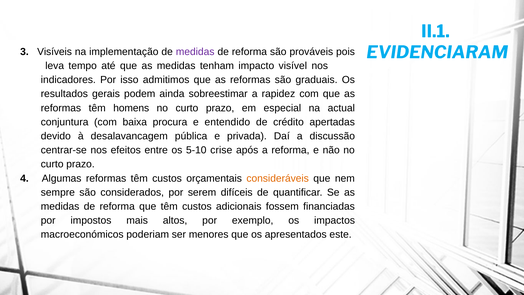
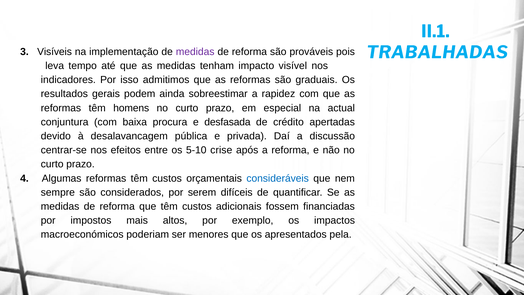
EVIDENCIARAM: EVIDENCIARAM -> TRABALHADAS (437, 52)
entendido: entendido -> desfasada (227, 122)
consideráveis colour: orange -> blue (278, 178)
este: este -> pela (341, 234)
